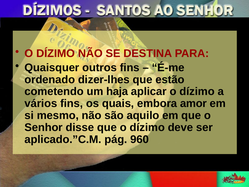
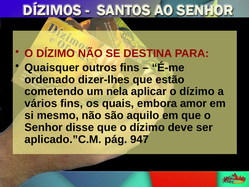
haja: haja -> nela (117, 91)
960: 960 -> 947 (140, 139)
